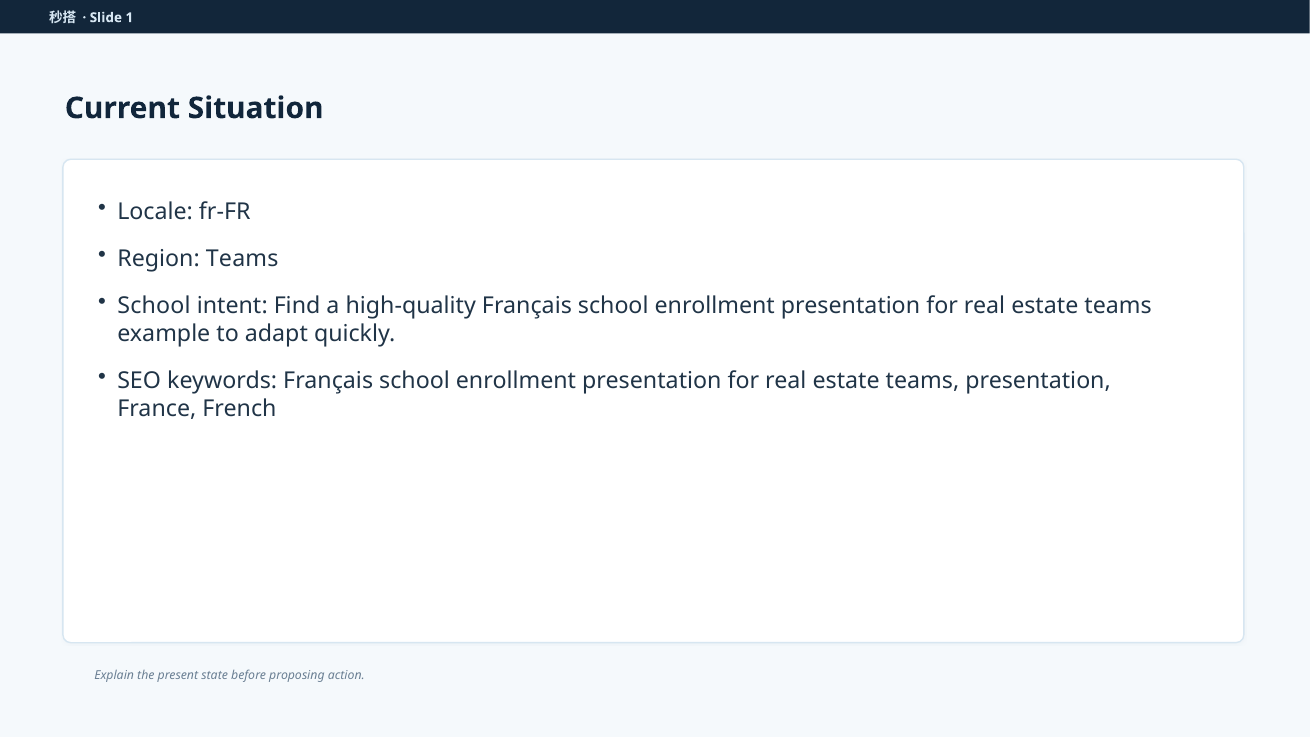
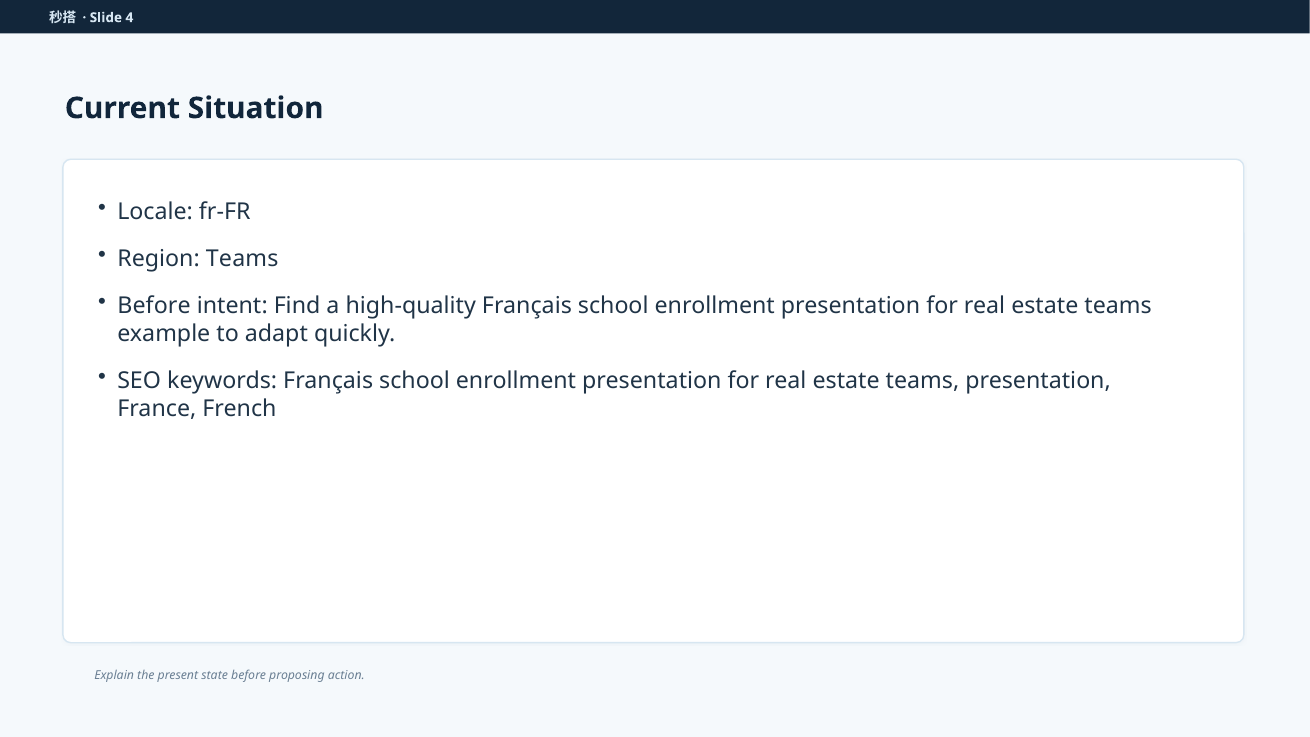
1: 1 -> 4 (129, 18)
School: School -> Before (154, 306)
